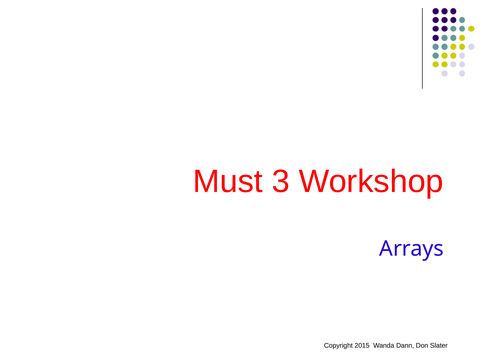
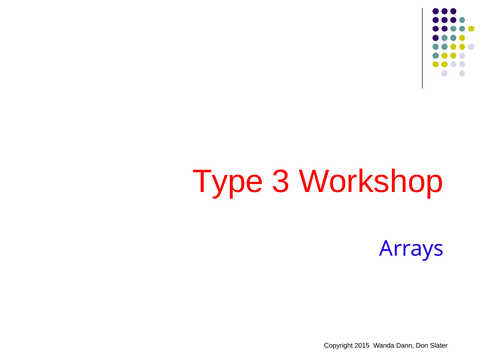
Must: Must -> Type (228, 182)
